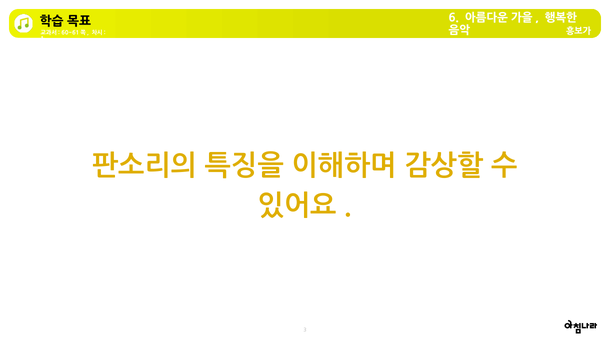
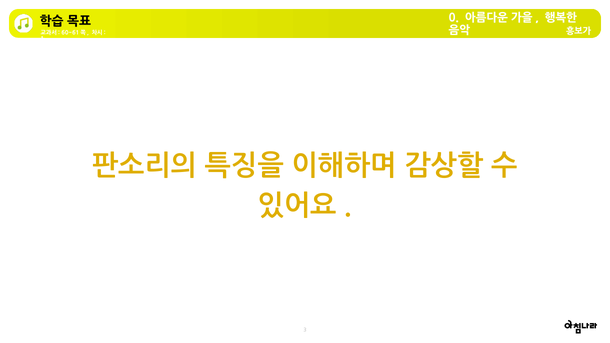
6: 6 -> 0 (454, 18)
